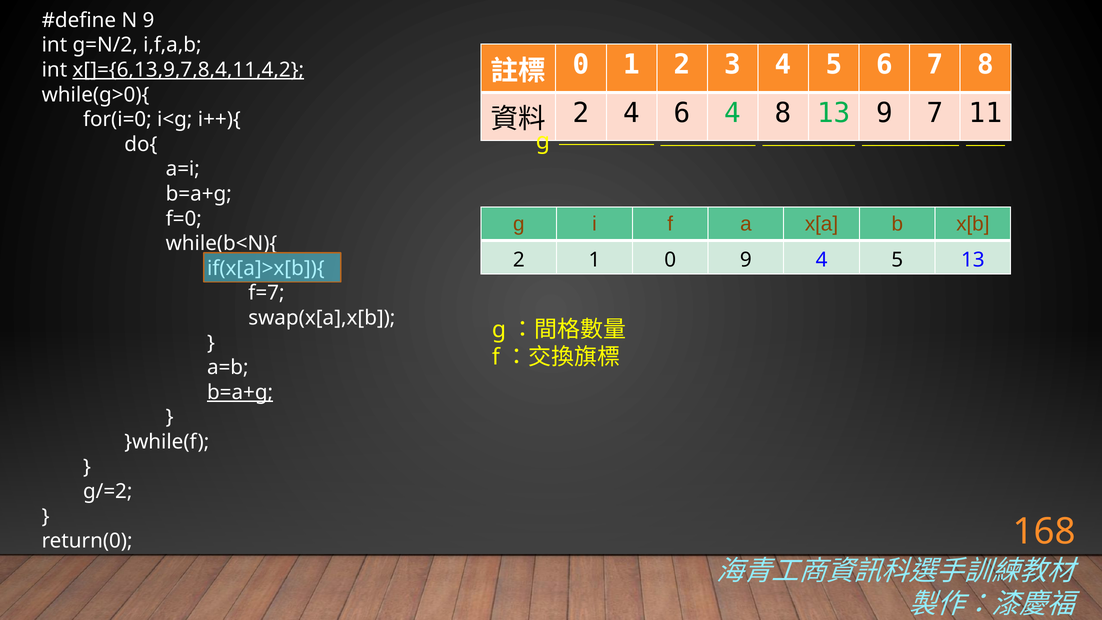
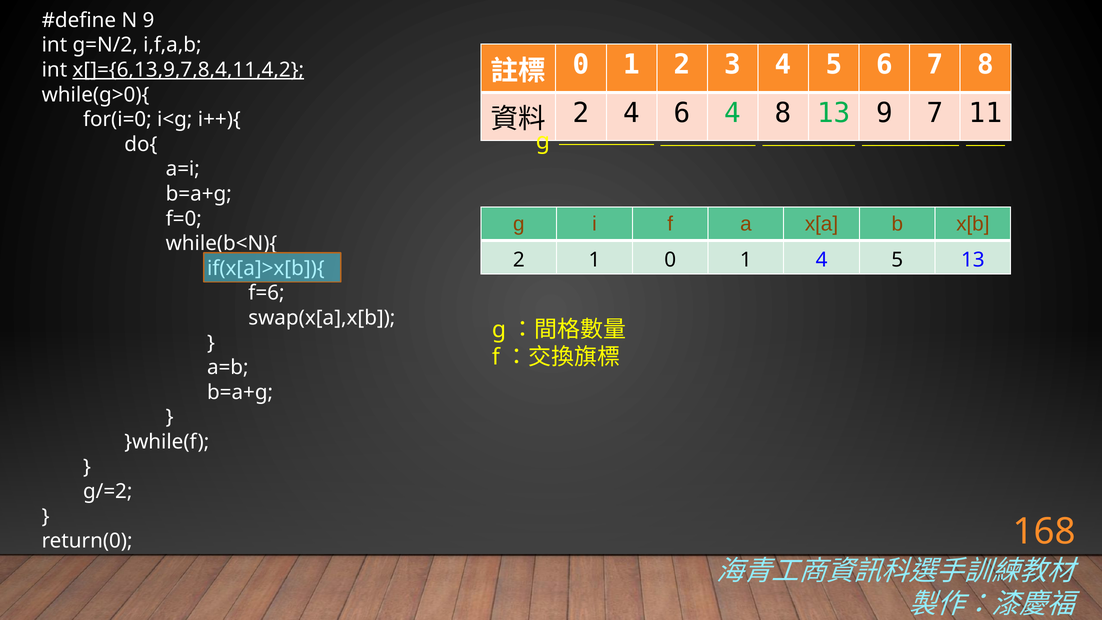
1 0 9: 9 -> 1 (746, 260)
f=7: f=7 -> f=6 (266, 293)
b=a+g underline: present -> none (240, 392)
